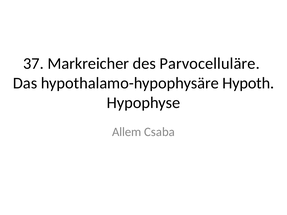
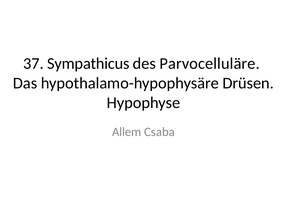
Markreicher: Markreicher -> Sympathicus (88, 64)
Hypoth: Hypoth -> Drüsen (248, 83)
